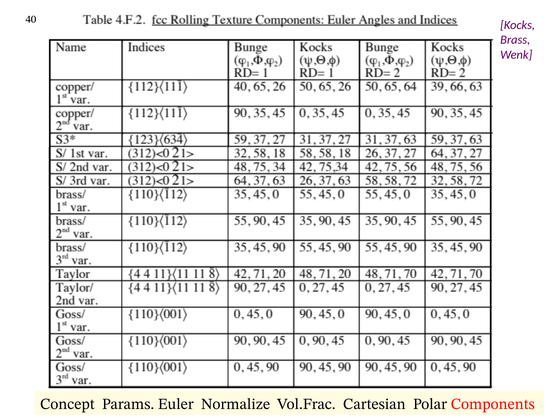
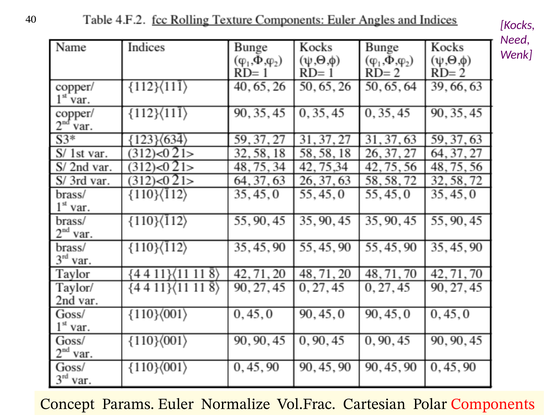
Brass: Brass -> Need (515, 40)
